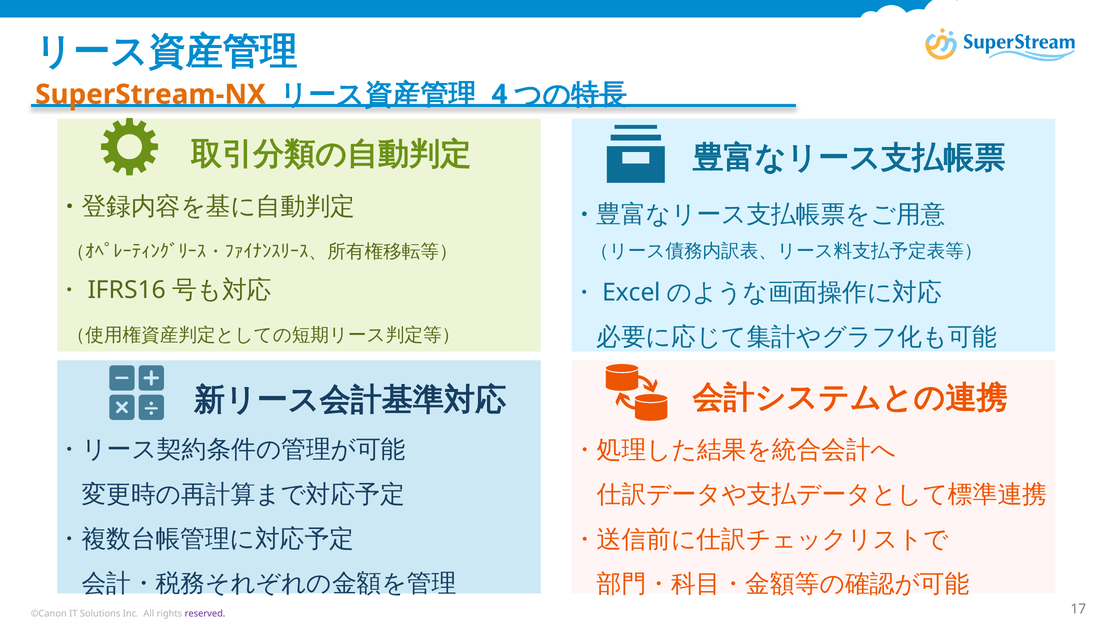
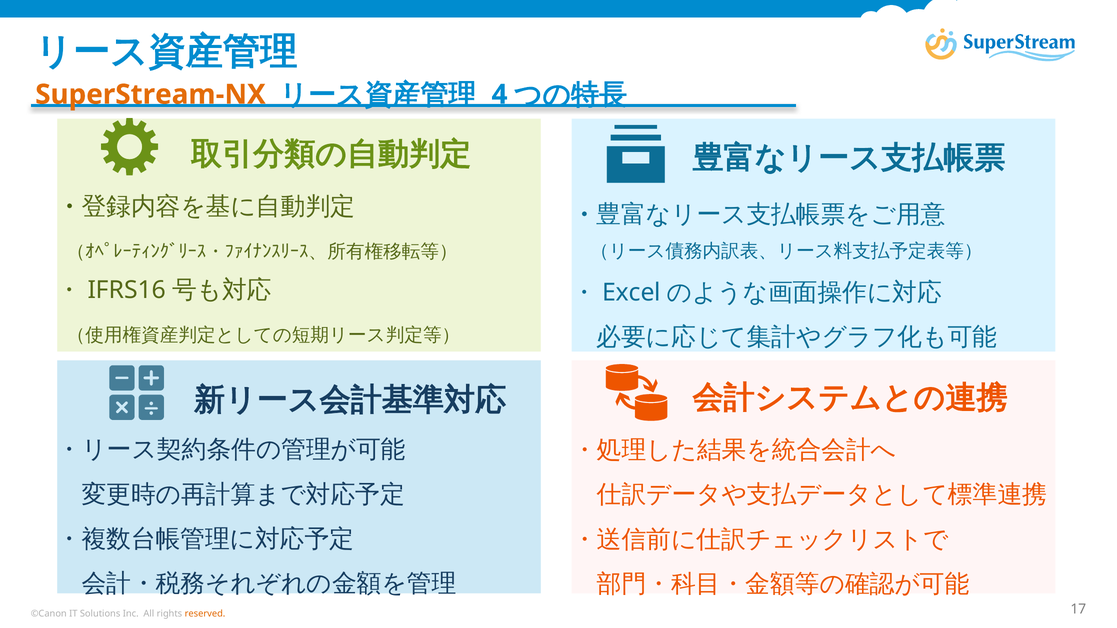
reserved colour: purple -> orange (205, 614)
